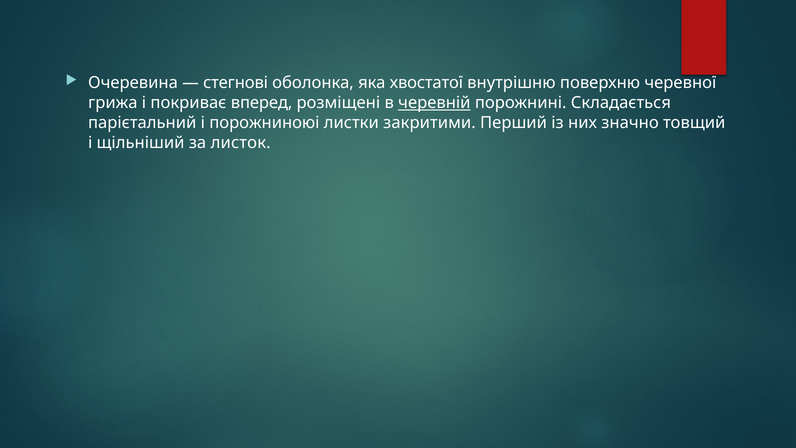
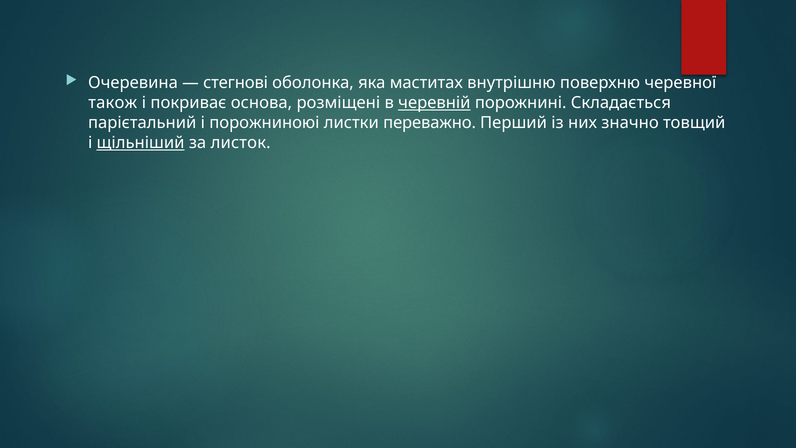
хвостатої: хвостатої -> маститах (426, 83)
грижа: грижа -> також (113, 103)
вперед: вперед -> основа (261, 103)
закритими: закритими -> переважно (430, 123)
щільніший underline: none -> present (141, 143)
